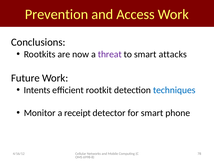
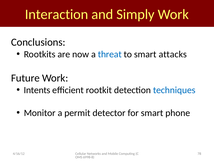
Prevention: Prevention -> Interaction (57, 14)
Access: Access -> Simply (136, 14)
threat colour: purple -> blue (110, 54)
receipt: receipt -> permit (77, 113)
